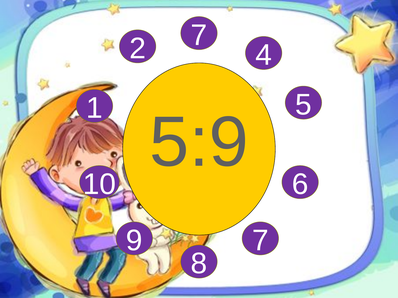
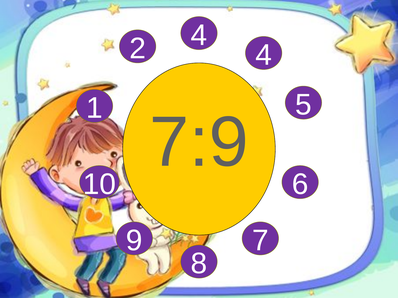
2 7: 7 -> 4 (199, 35)
5:9: 5:9 -> 7:9 (199, 143)
